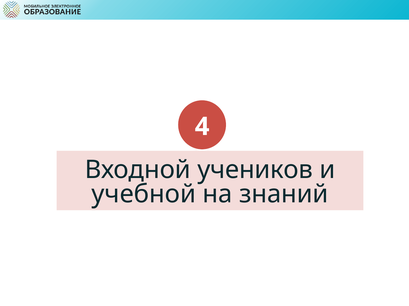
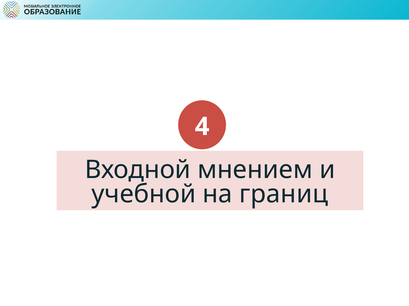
учеников: учеников -> мнением (255, 170)
знаний: знаний -> границ (284, 195)
